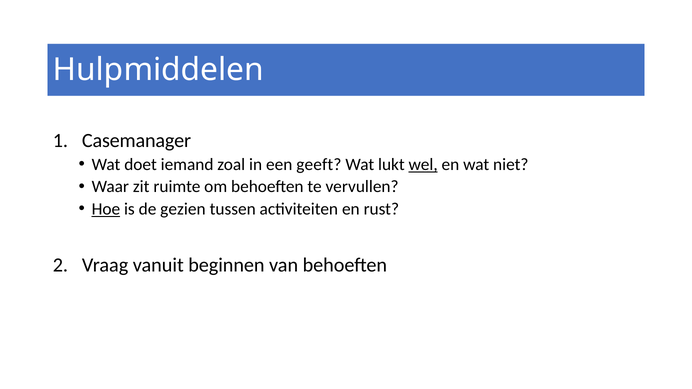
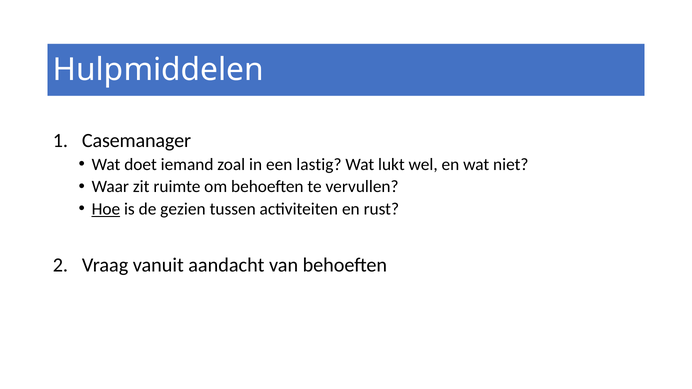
geeft: geeft -> lastig (319, 165)
wel underline: present -> none (423, 165)
beginnen: beginnen -> aandacht (226, 265)
